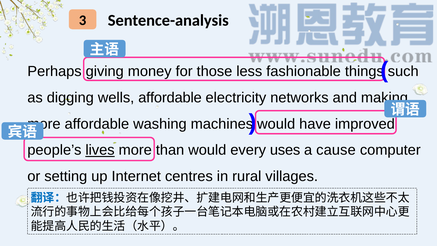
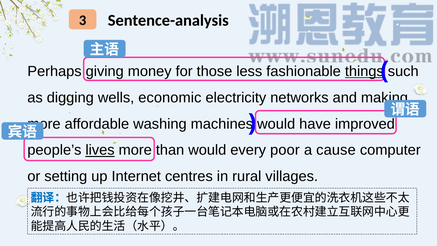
things underline: none -> present (364, 71)
wells affordable: affordable -> economic (170, 98)
uses: uses -> poor (285, 150)
